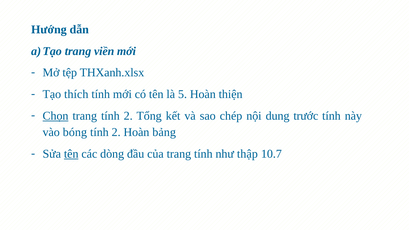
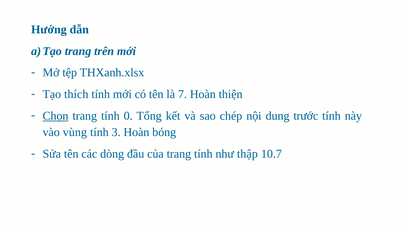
viền: viền -> trên (104, 51)
5: 5 -> 7 (183, 94)
trang tính 2: 2 -> 0 (128, 116)
bóng: bóng -> vùng (75, 132)
2: 2 -> 3 (116, 132)
bảng: bảng -> bóng (164, 132)
tên underline: present -> none (71, 154)
